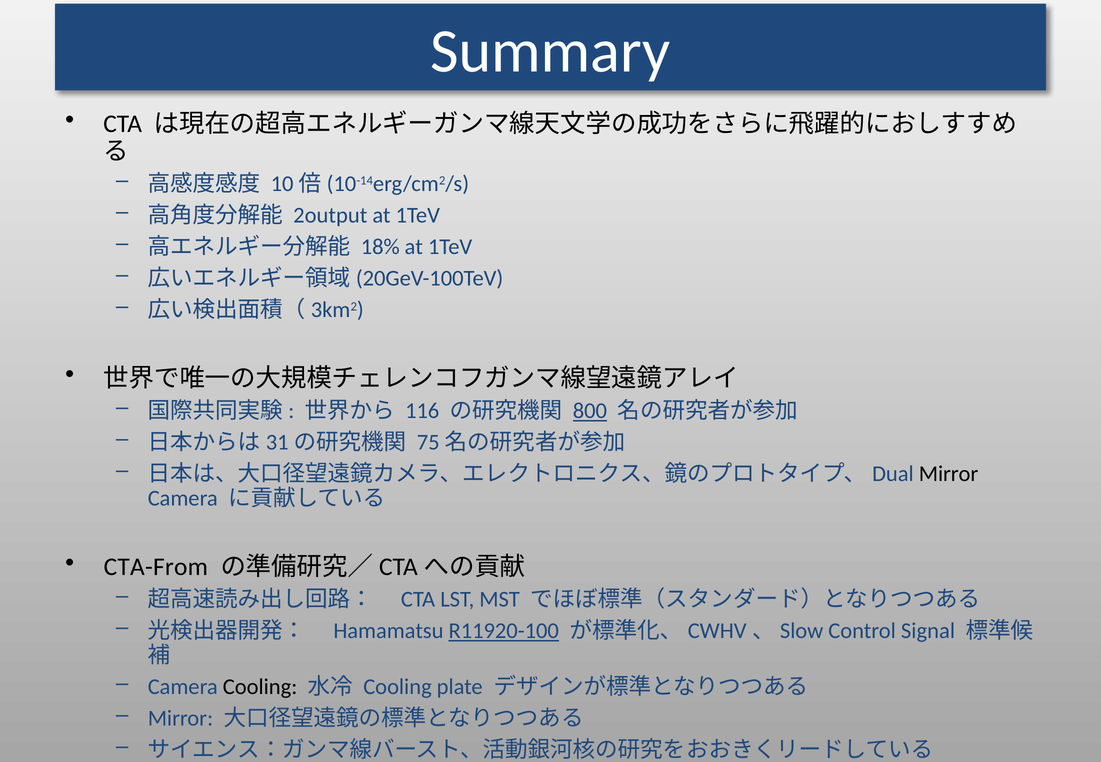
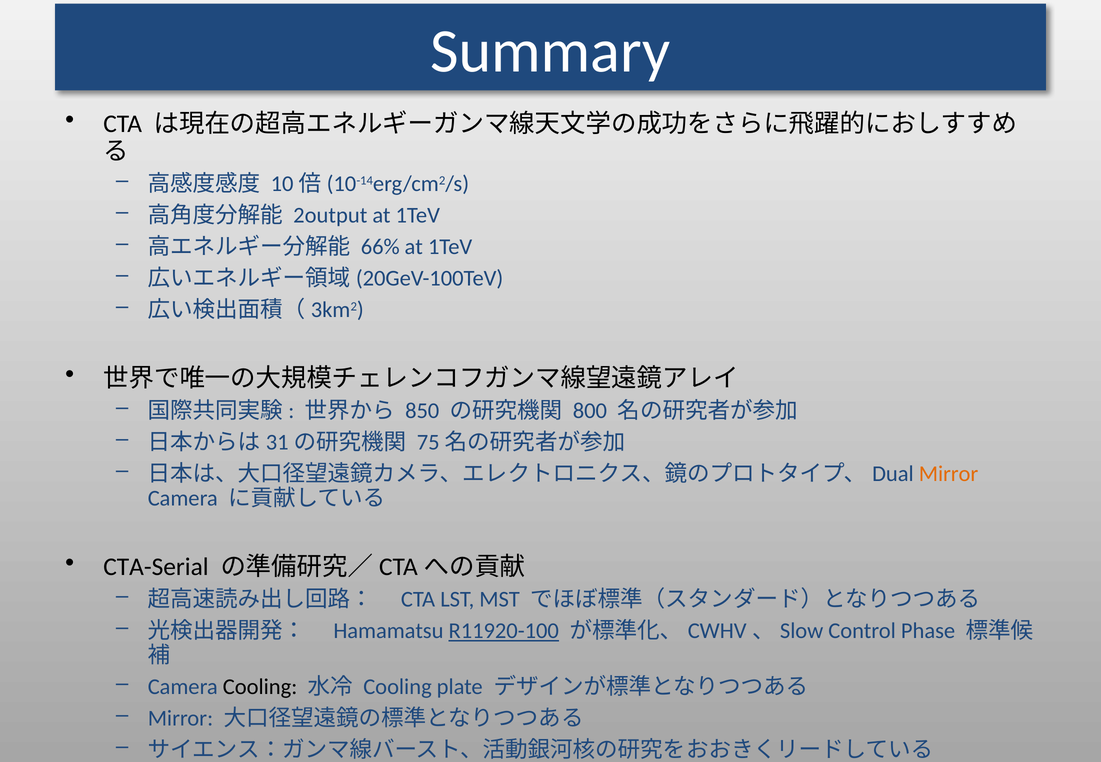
18%: 18% -> 66% (380, 247)
116: 116 -> 850 (422, 411)
800 underline: present -> none (590, 411)
Mirror colour: black -> orange (949, 474)
CTA-From: CTA-From -> CTA-Serial (156, 567)
Signal: Signal -> Phase (928, 631)
